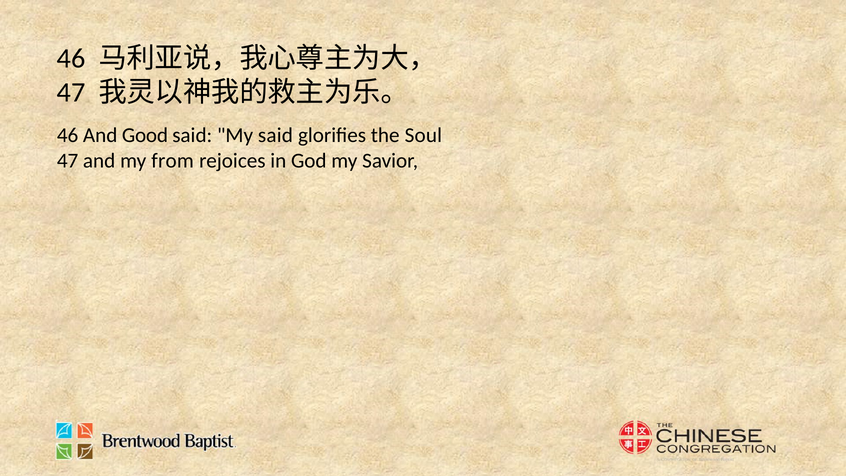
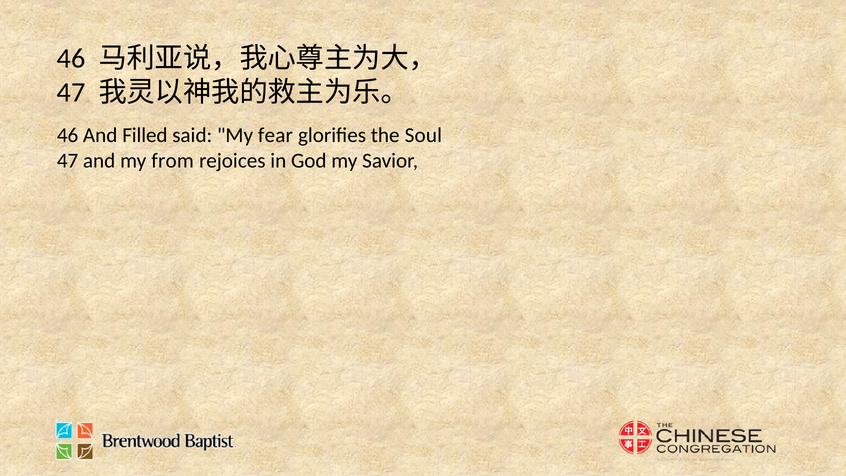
Good: Good -> Filled (145, 135)
My said: said -> fear (275, 135)
